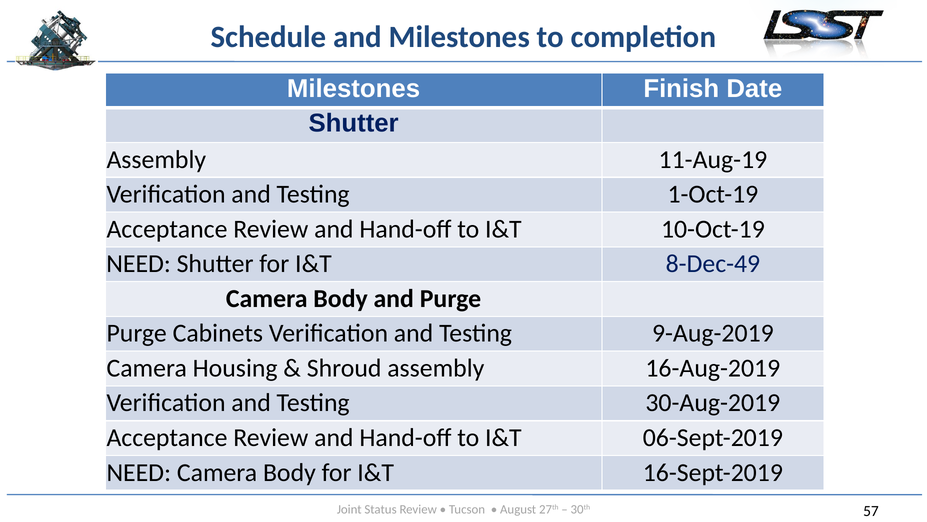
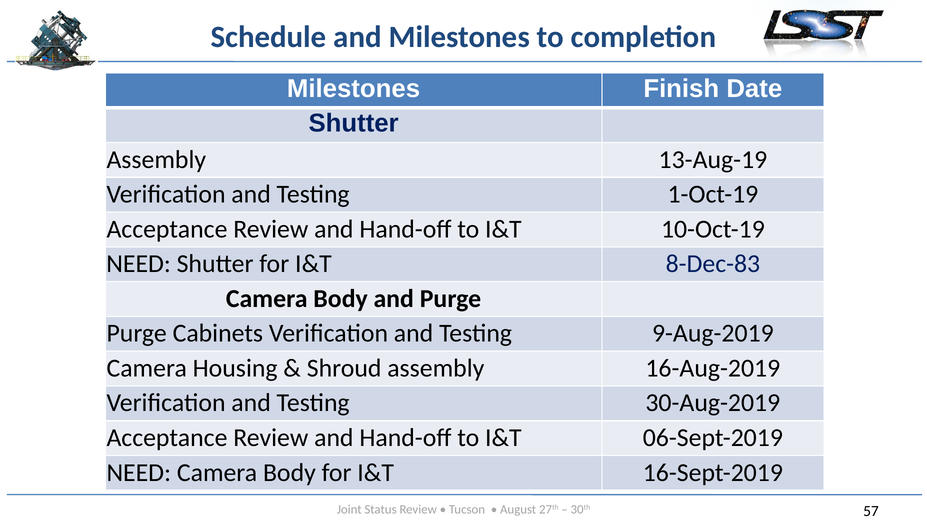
11-Aug-19: 11-Aug-19 -> 13-Aug-19 (713, 159)
8-Dec-49: 8-Dec-49 -> 8-Dec-83 (713, 264)
